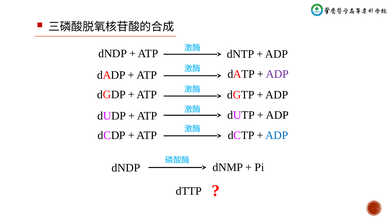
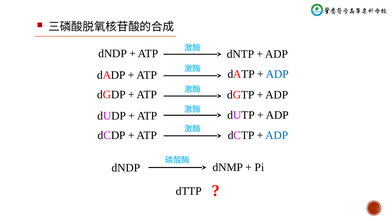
ADP colour: purple -> blue (277, 74)
